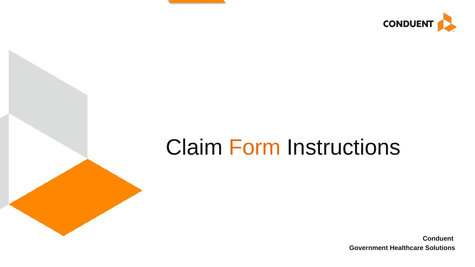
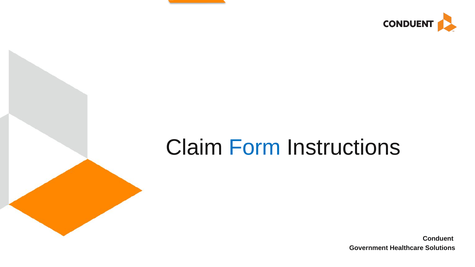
Form colour: orange -> blue (255, 148)
